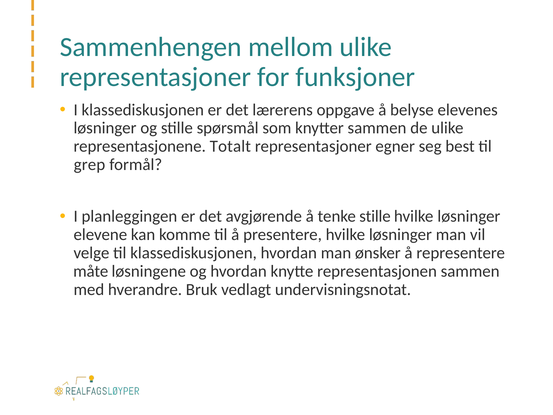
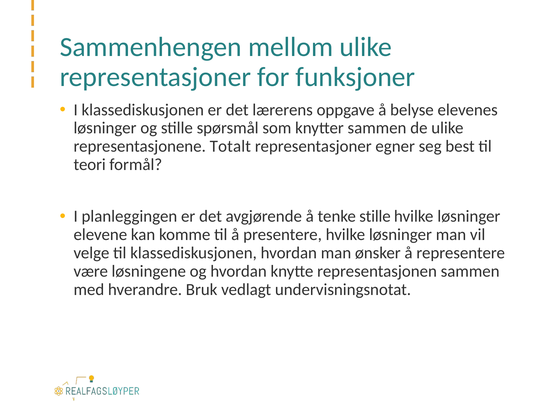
grep: grep -> teori (90, 164)
måte: måte -> være (91, 271)
